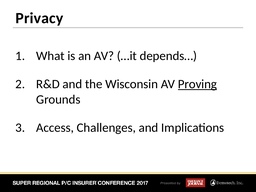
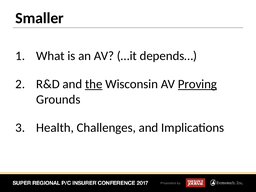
Privacy: Privacy -> Smaller (40, 18)
the underline: none -> present (94, 84)
Access: Access -> Health (55, 128)
